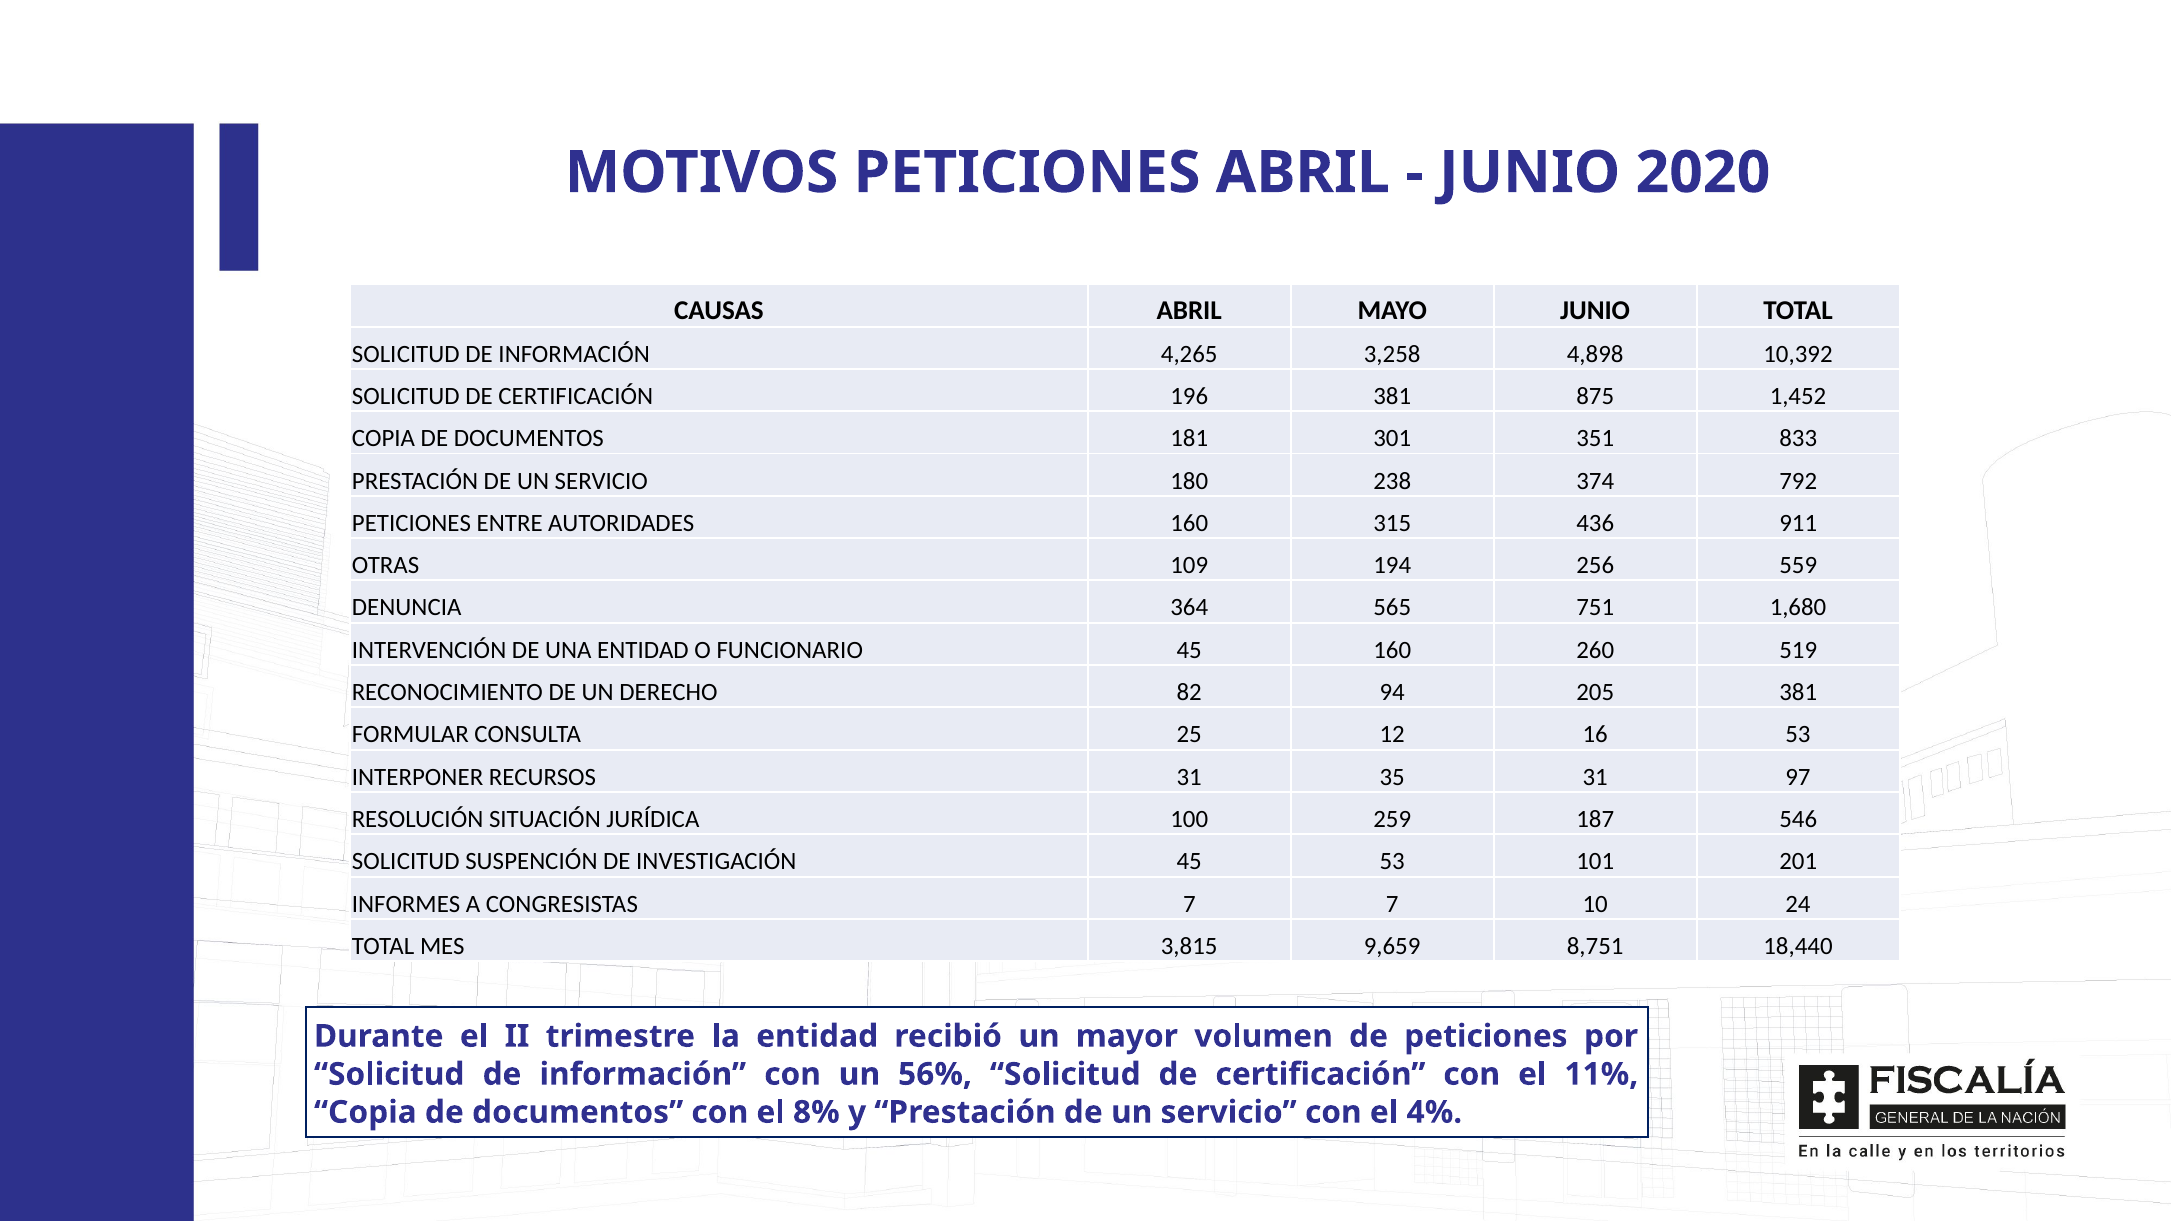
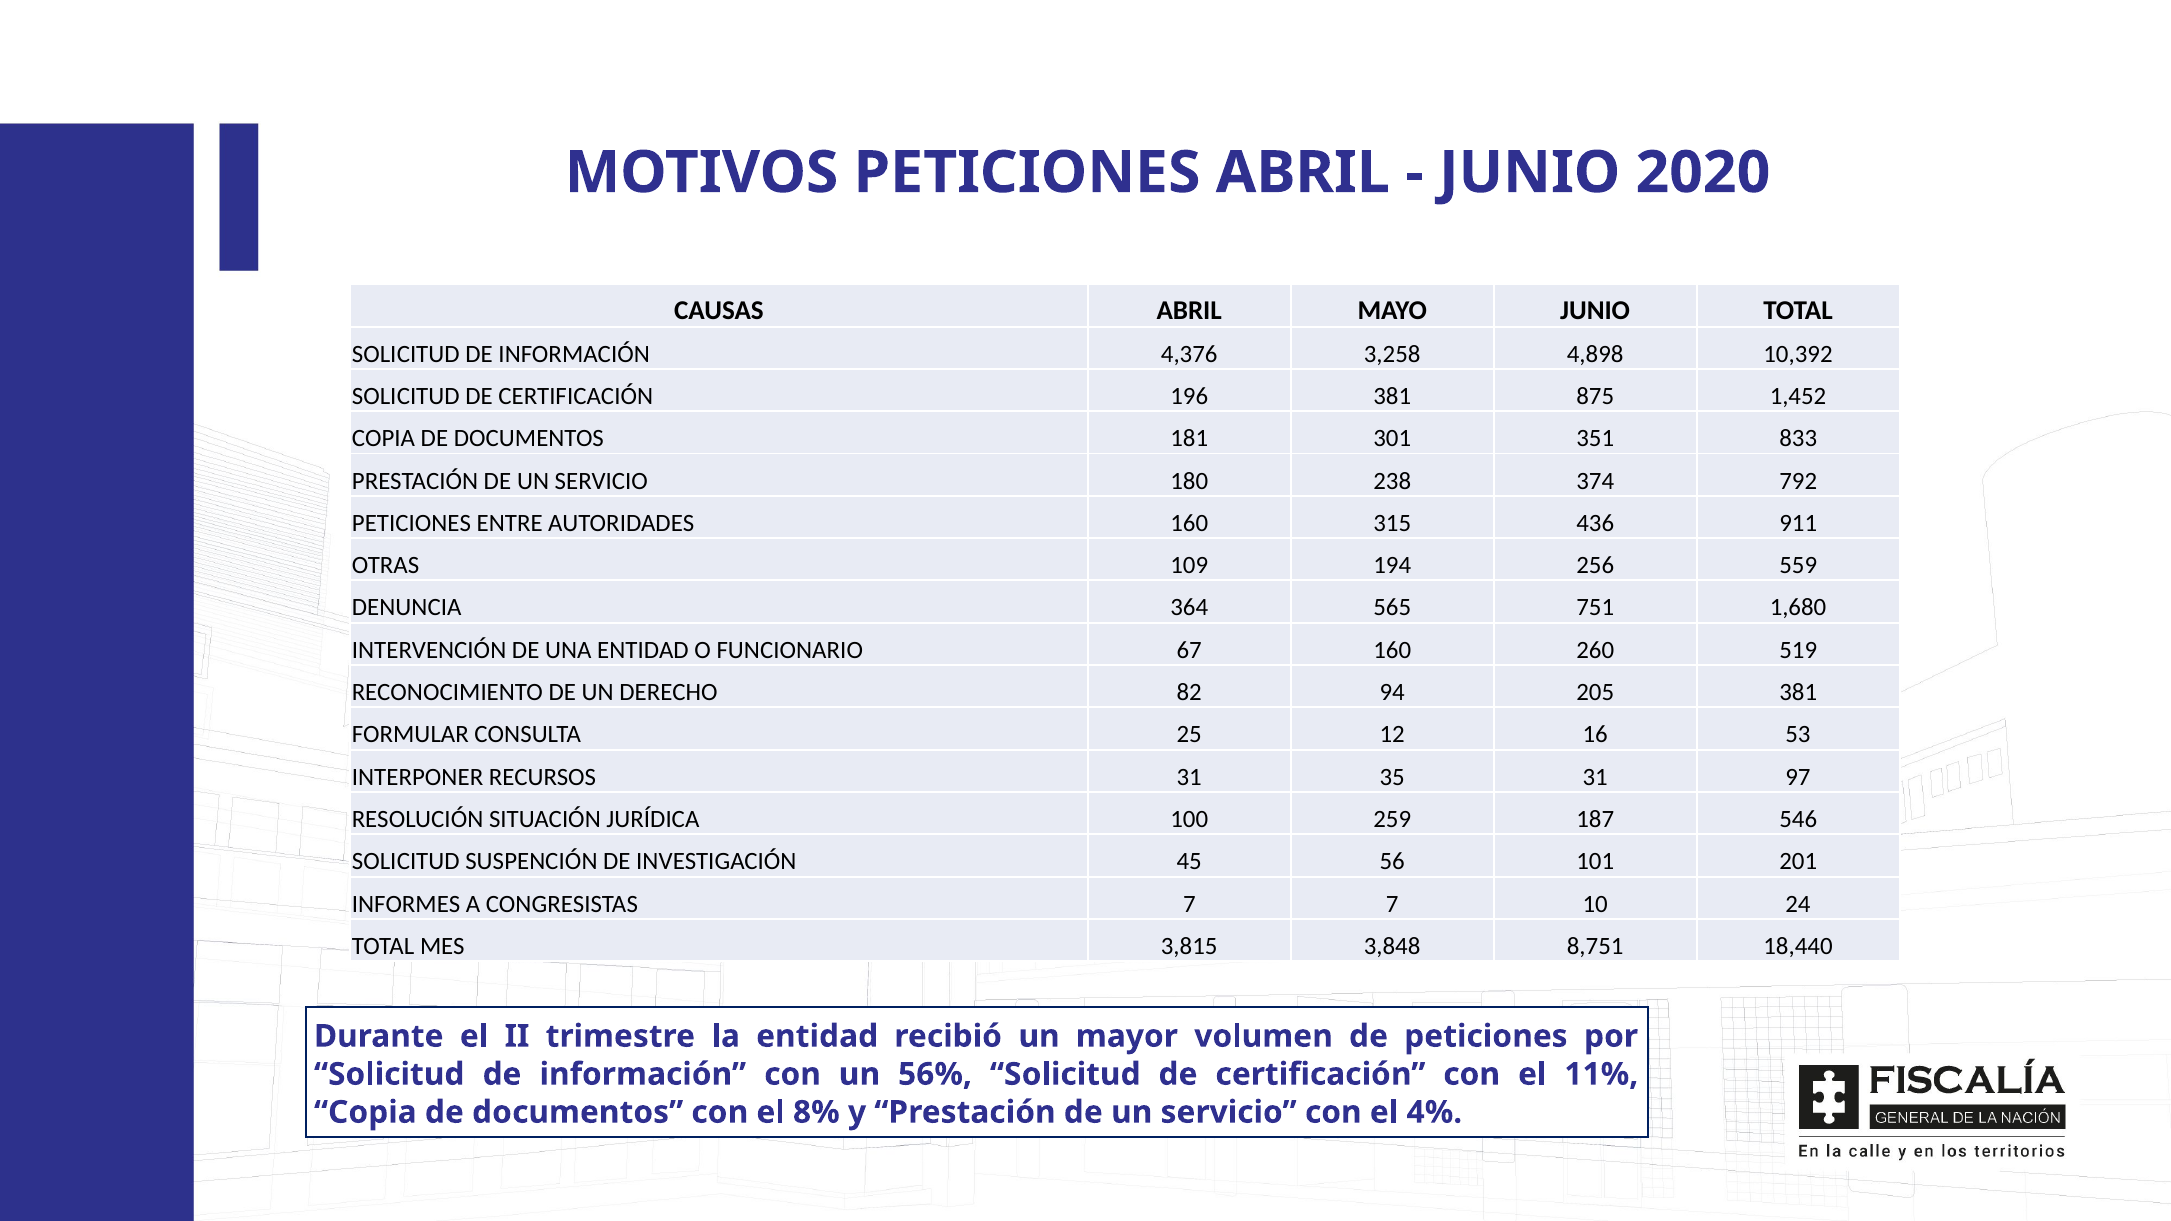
4,265: 4,265 -> 4,376 (1189, 354)
FUNCIONARIO 45: 45 -> 67 (1189, 650)
45 53: 53 -> 56 (1392, 862)
9,659: 9,659 -> 3,848 (1392, 946)
